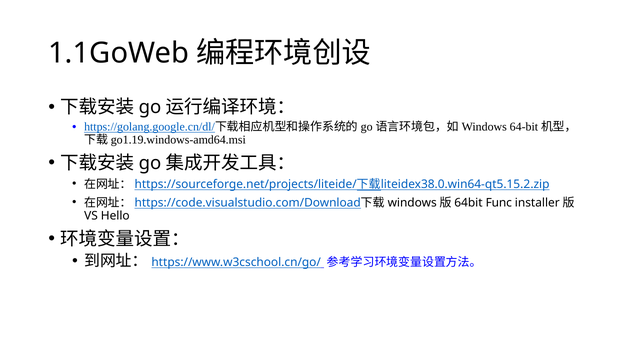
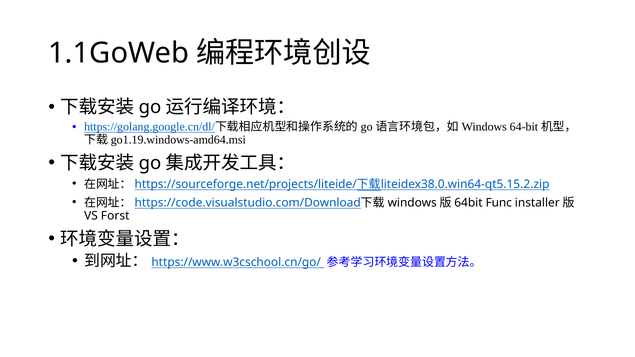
Hello: Hello -> Forst (115, 216)
